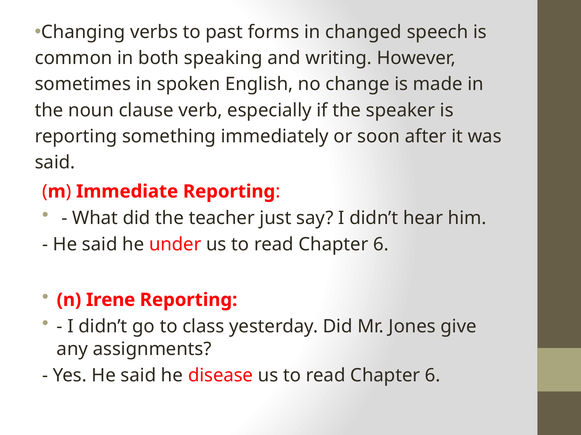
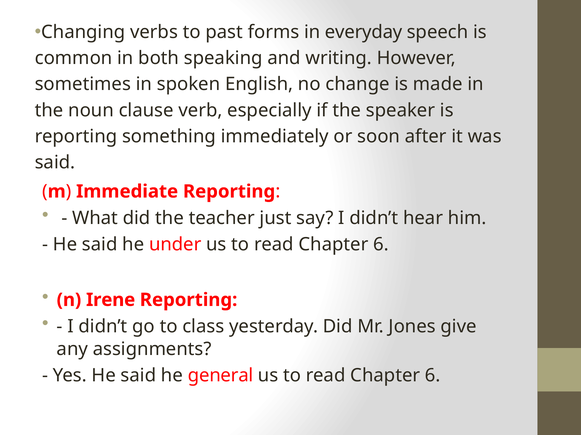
changed: changed -> everyday (364, 32)
disease: disease -> general (221, 376)
